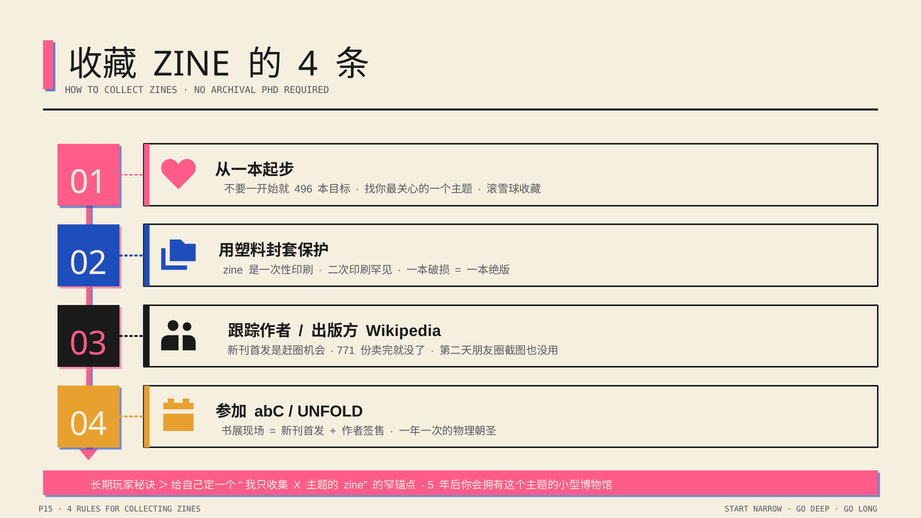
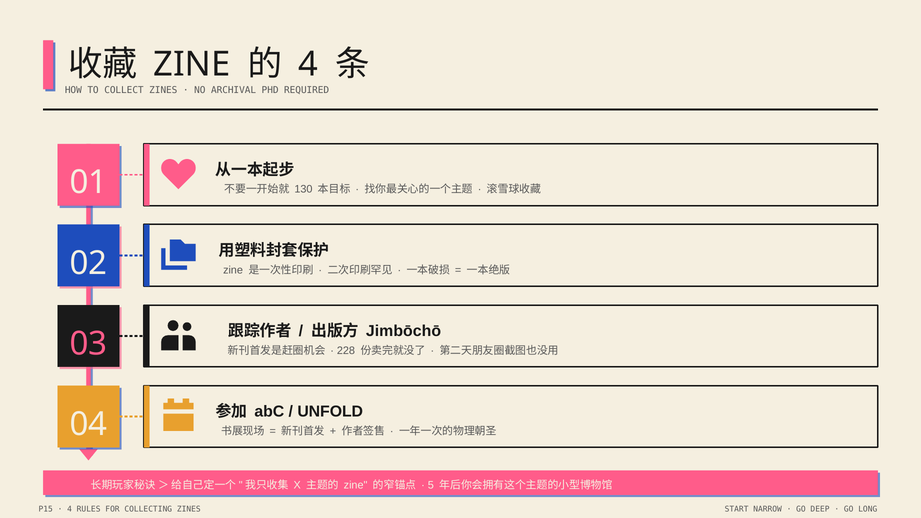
496: 496 -> 130 (303, 189)
Wikipedia: Wikipedia -> Jimbōchō (404, 331)
771: 771 -> 228 (346, 351)
